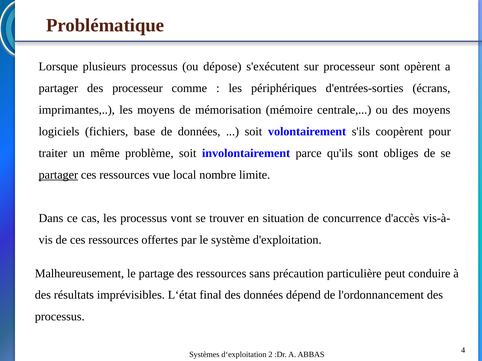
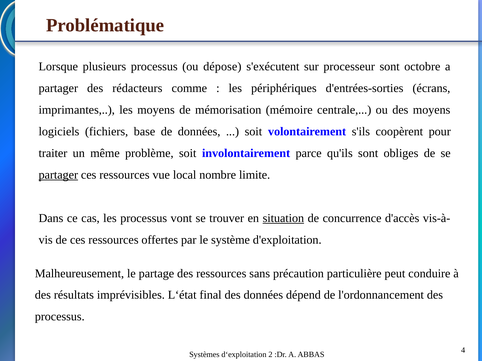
opèrent: opèrent -> octobre (422, 67)
des processeur: processeur -> rédacteurs (137, 88)
situation underline: none -> present (283, 218)
